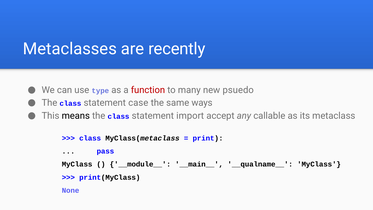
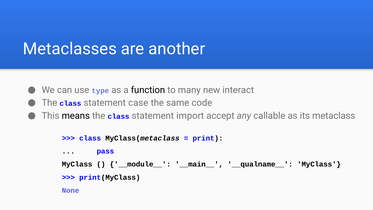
recently: recently -> another (177, 49)
function colour: red -> black (148, 90)
psuedo: psuedo -> interact (238, 90)
ways: ways -> code (202, 103)
